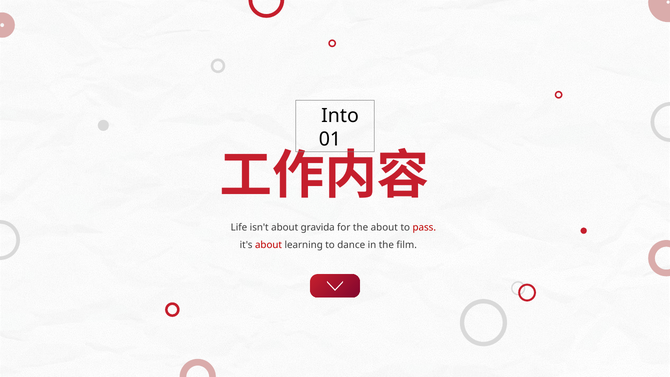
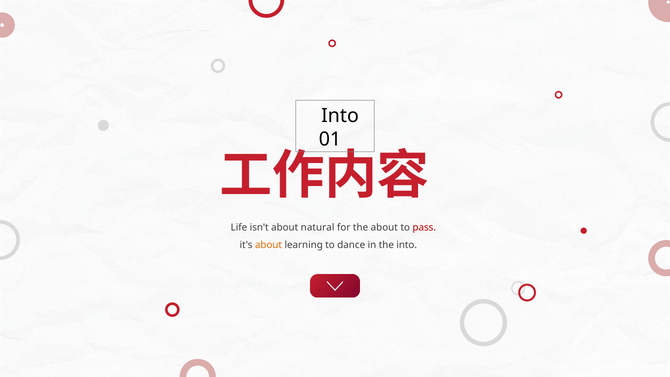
gravida: gravida -> natural (318, 227)
about colour: red -> orange (269, 245)
the film: film -> into (407, 245)
